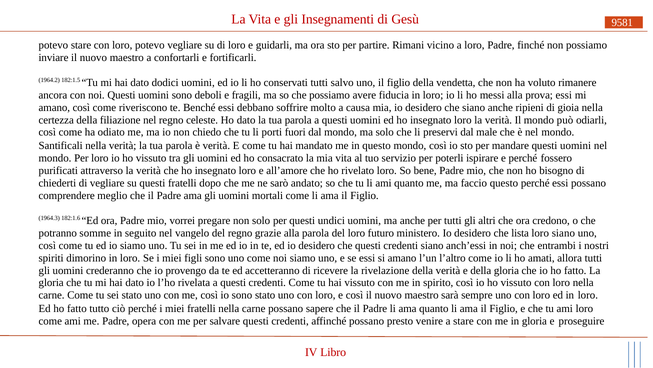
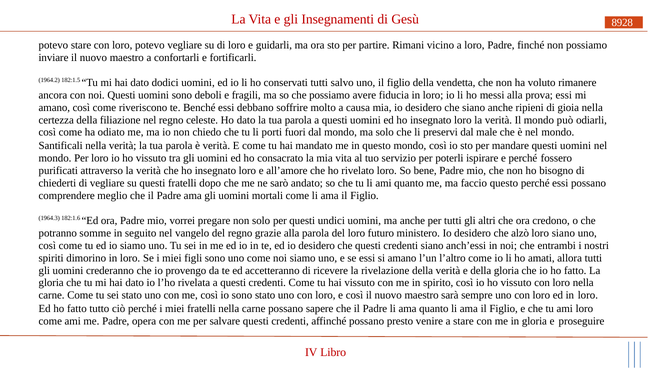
9581: 9581 -> 8928 (622, 23)
lista: lista -> alzò (520, 233)
